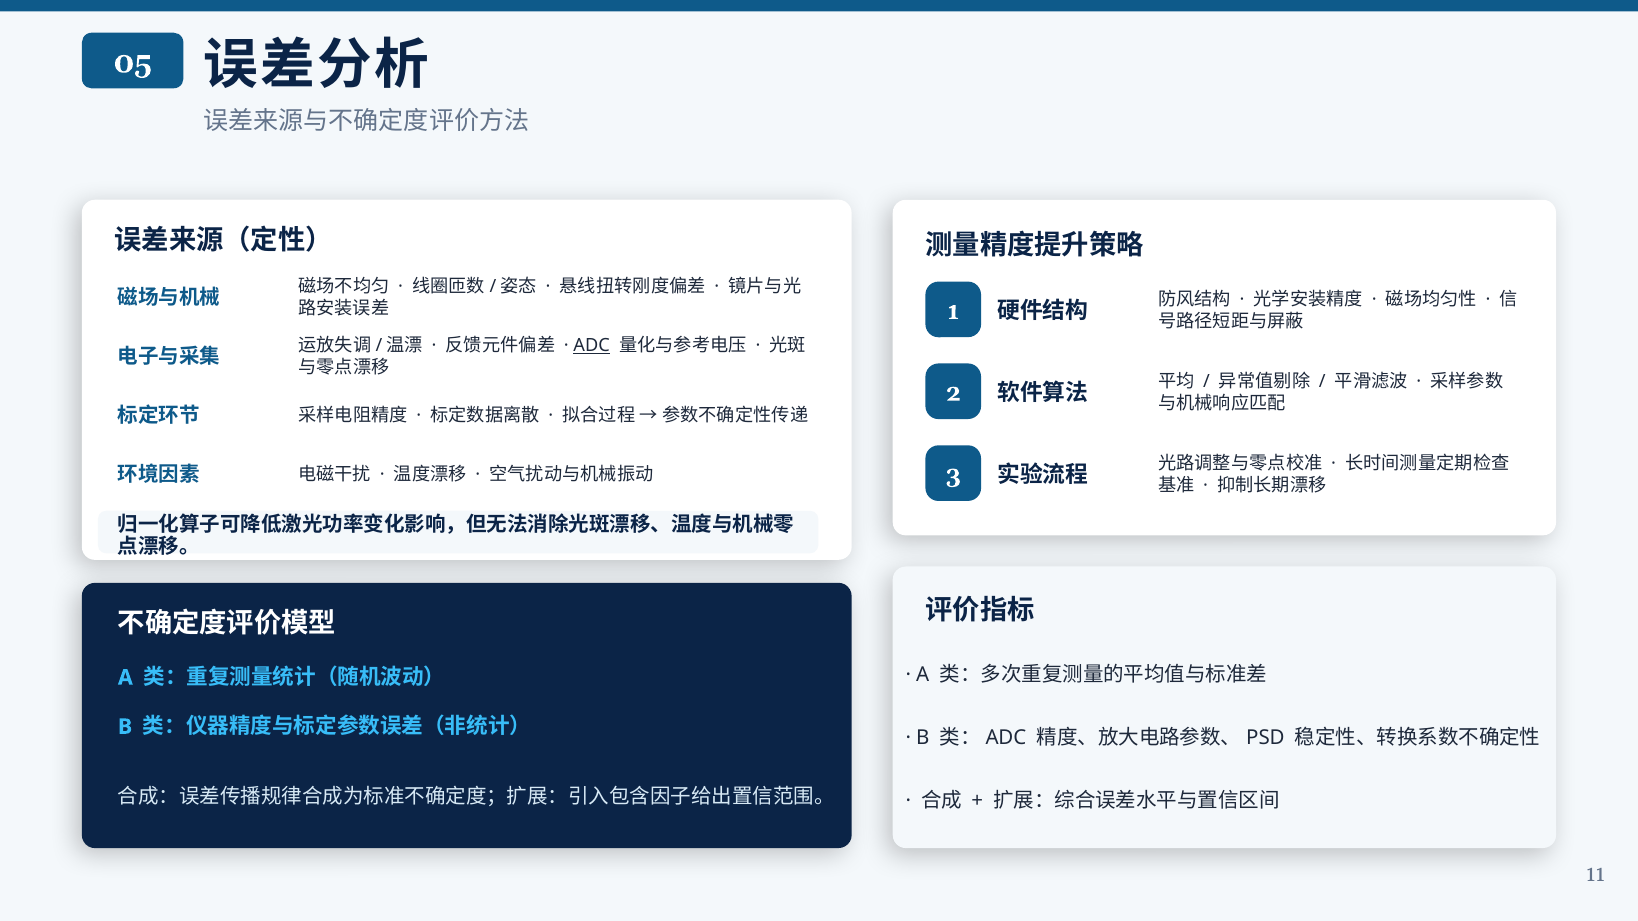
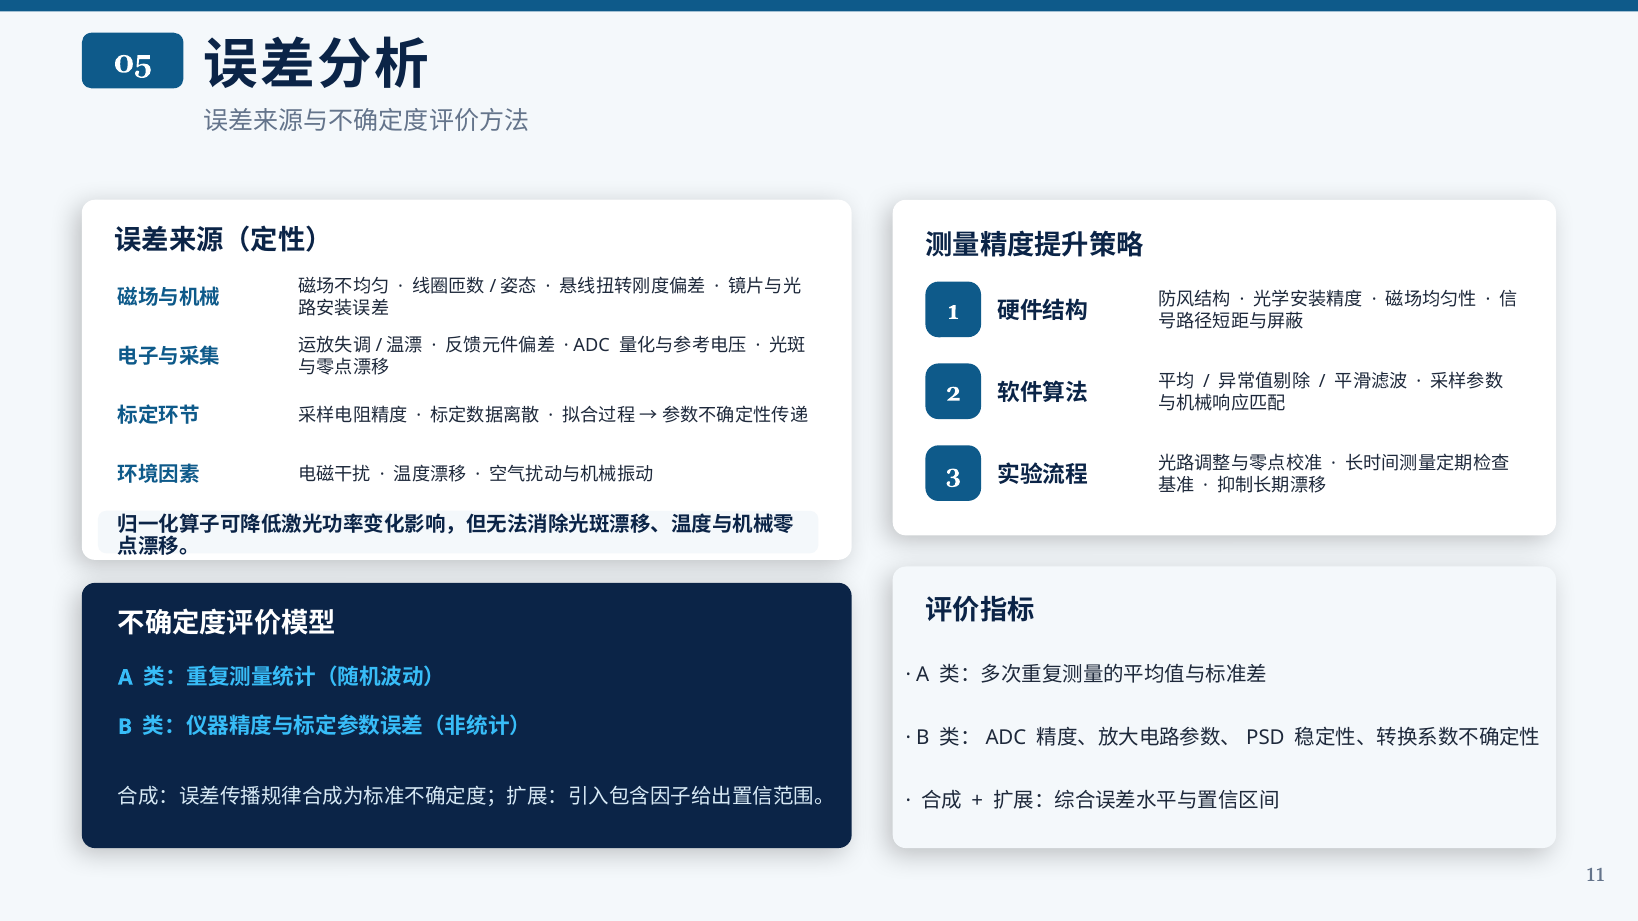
ADC underline: present -> none (592, 346)
